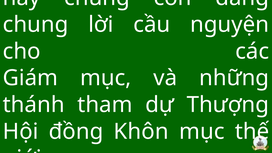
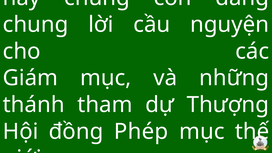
Khôn: Khôn -> Phép (141, 132)
